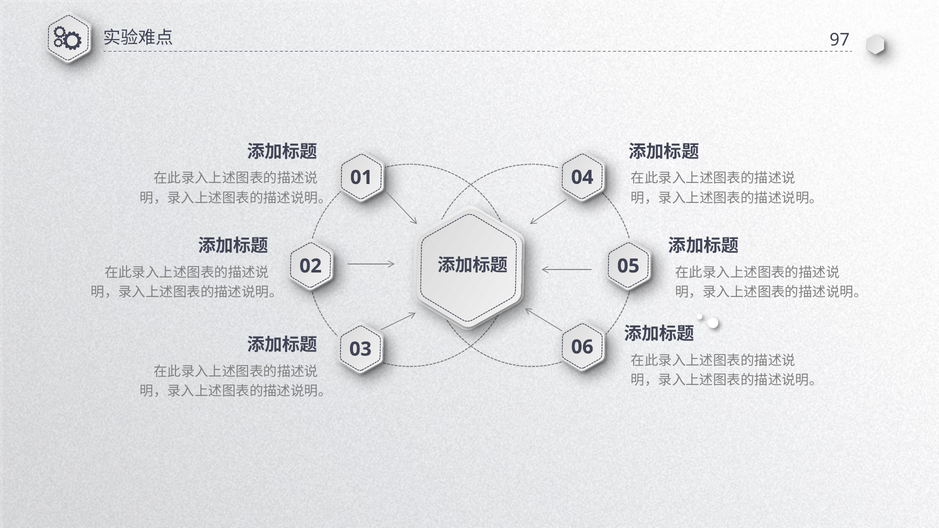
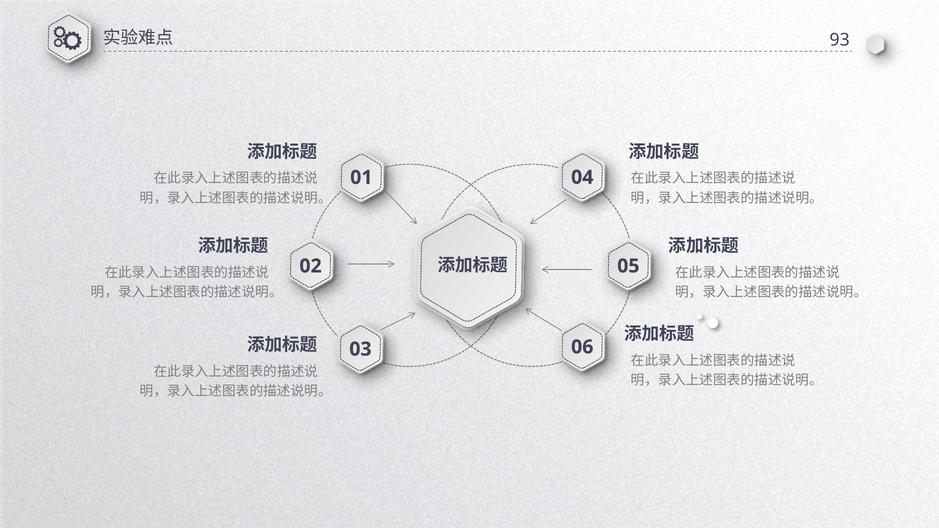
97: 97 -> 93 (840, 40)
